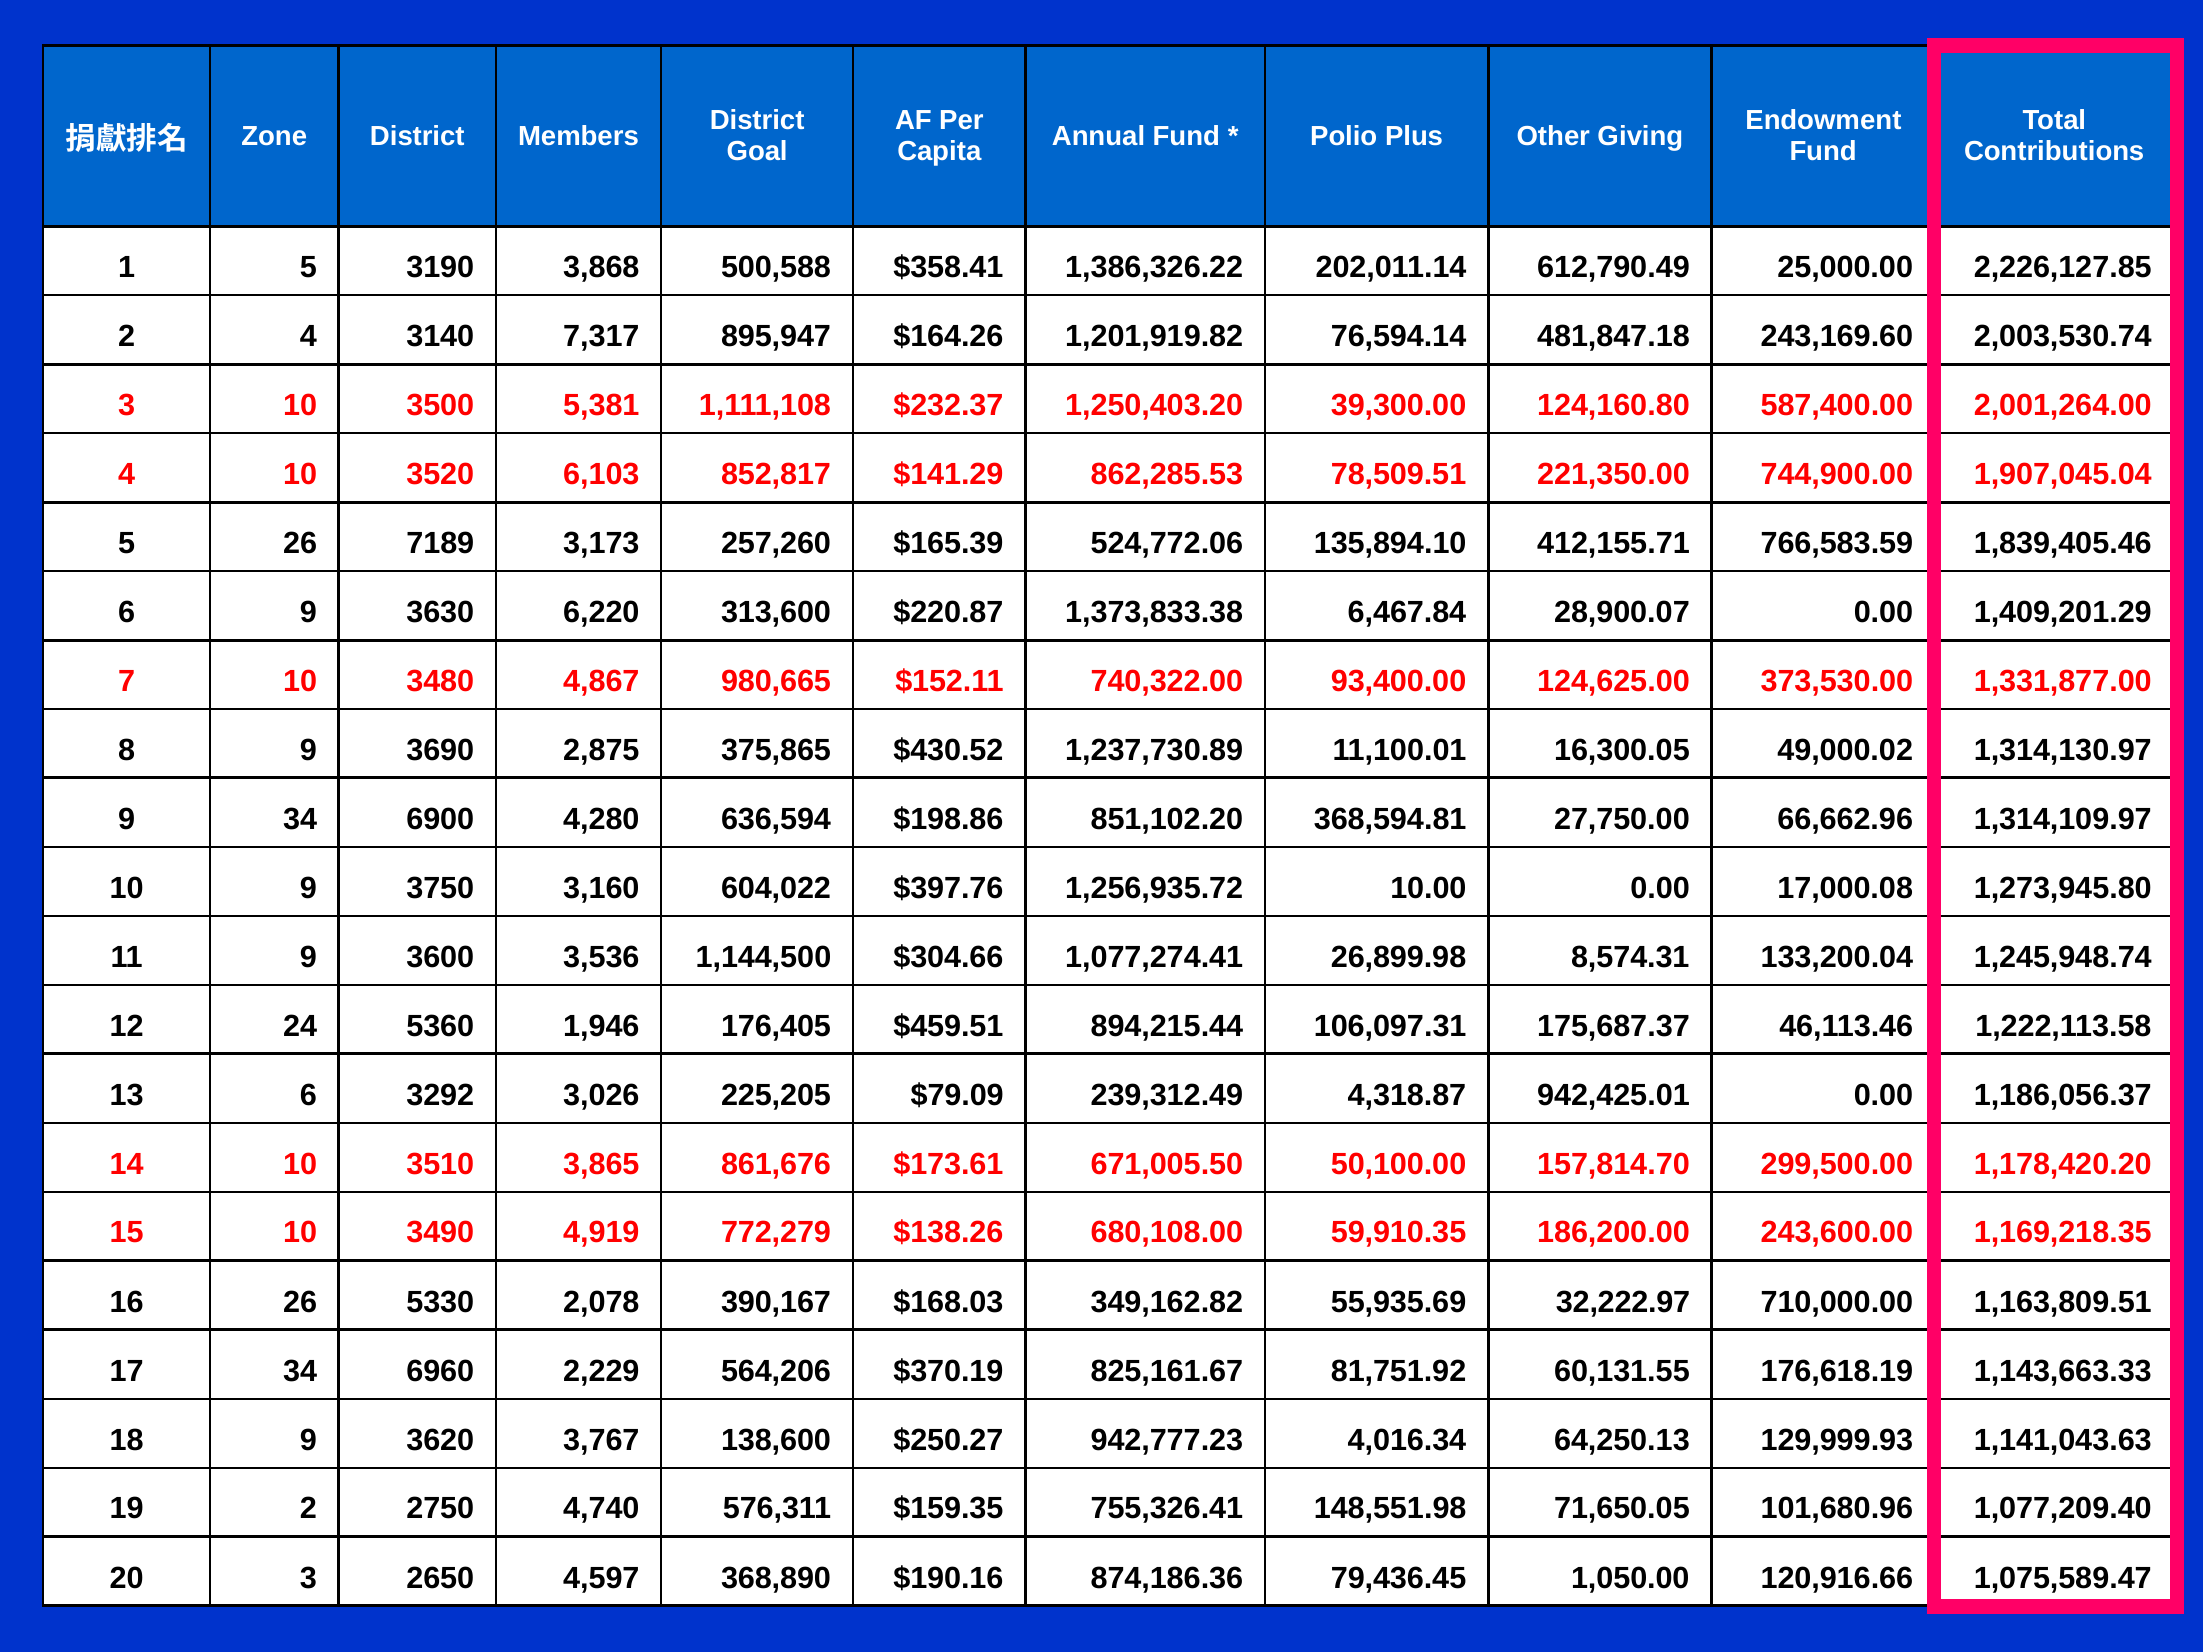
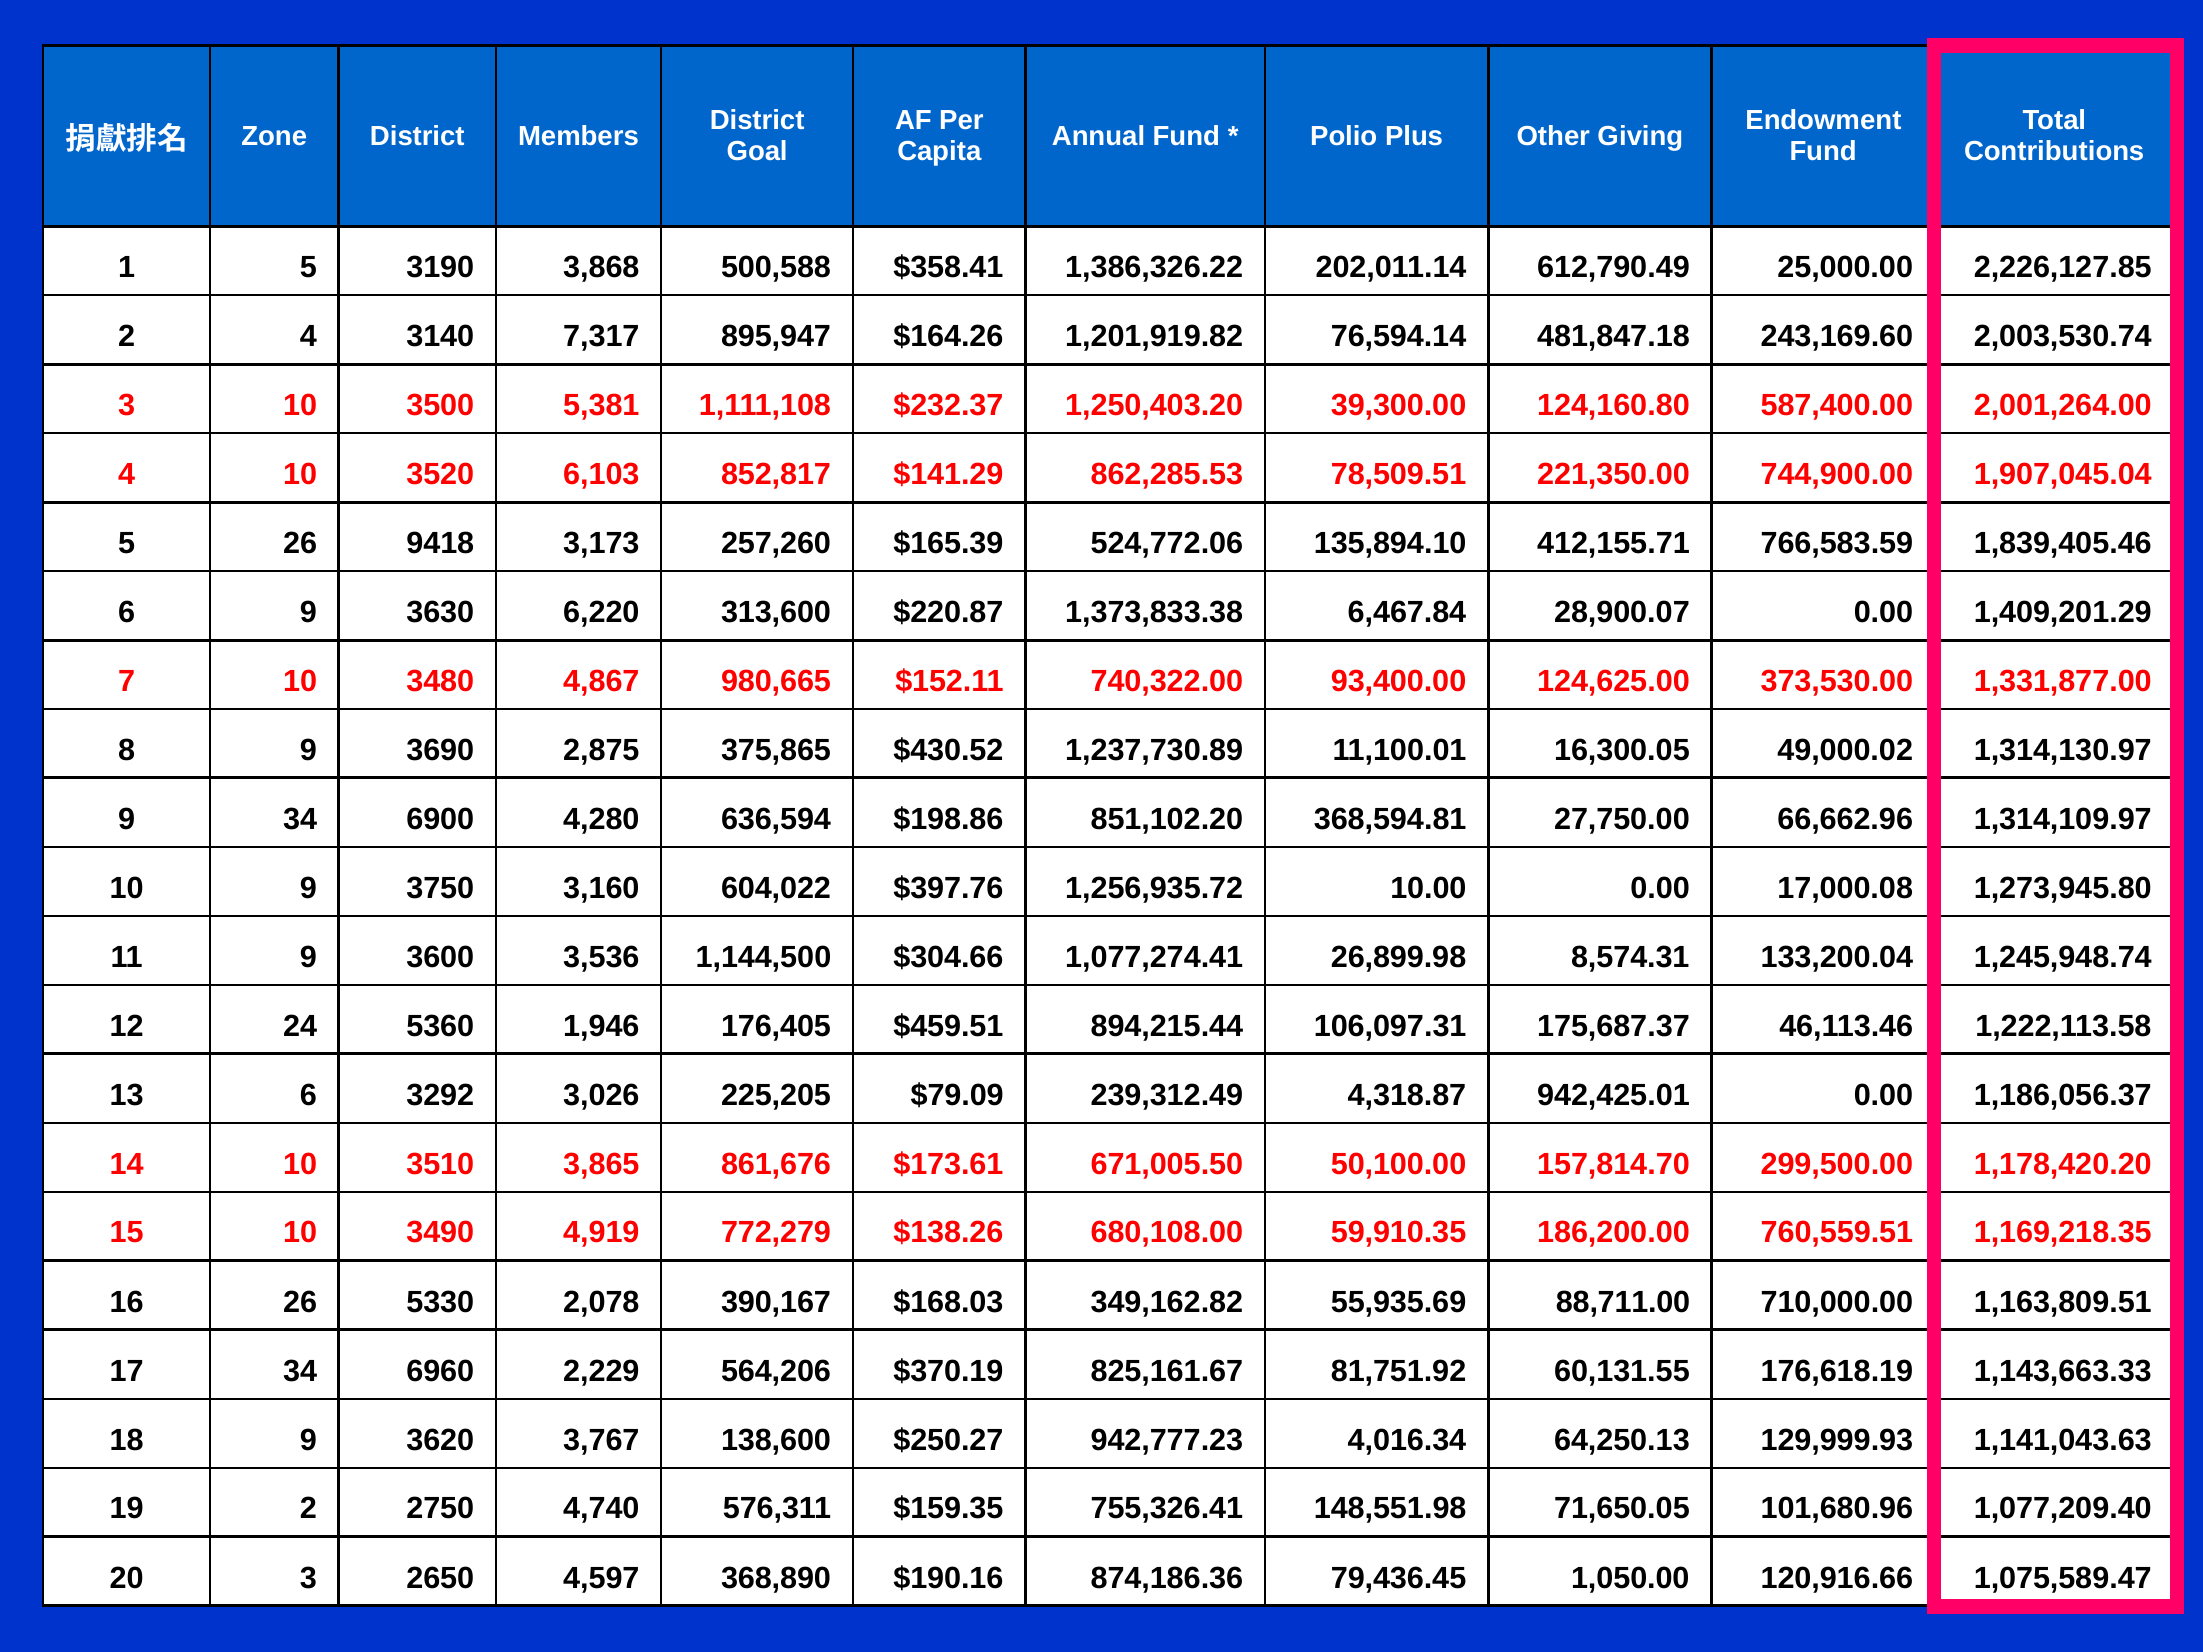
7189: 7189 -> 9418 (440, 543)
243,600.00: 243,600.00 -> 760,559.51 (1837, 1233)
32,222.97: 32,222.97 -> 88,711.00 (1623, 1302)
